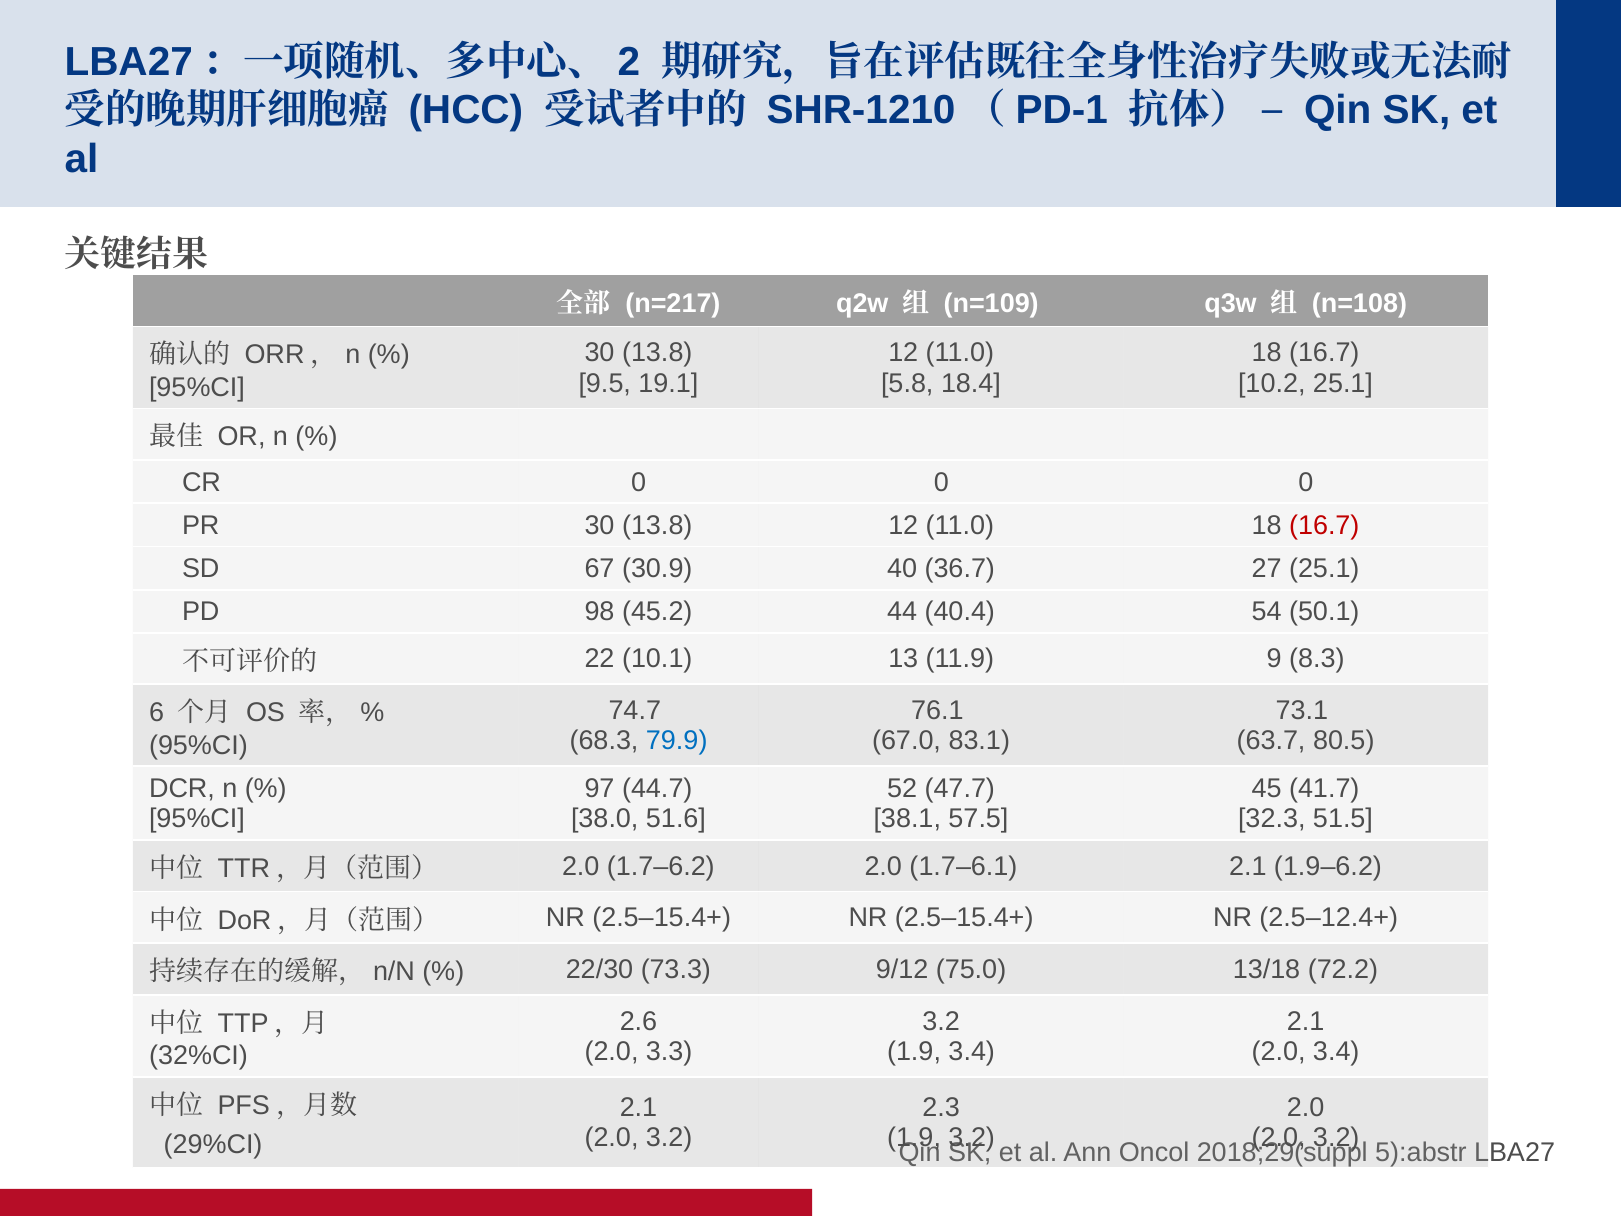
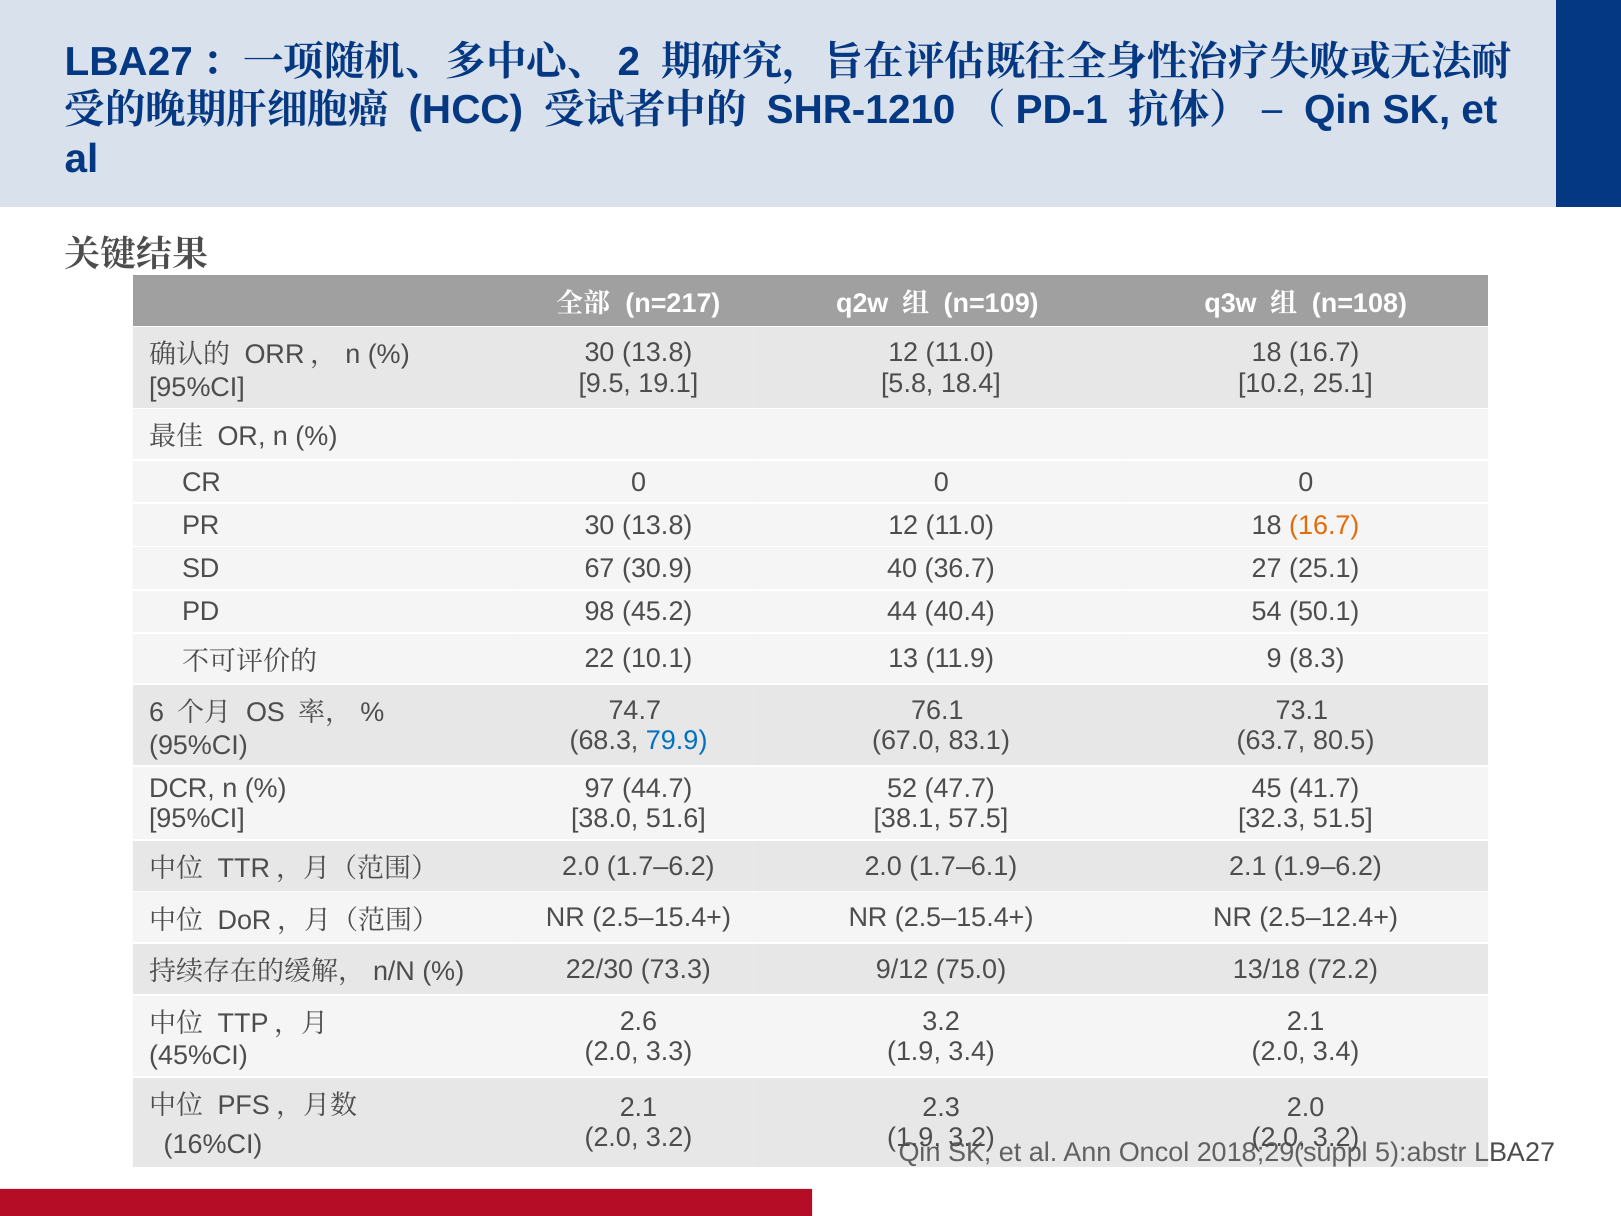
16.7 colour: red -> orange (1324, 525)
32%CI: 32%CI -> 45%CI (199, 1056)
29%CI: 29%CI -> 16%CI (213, 1144)
